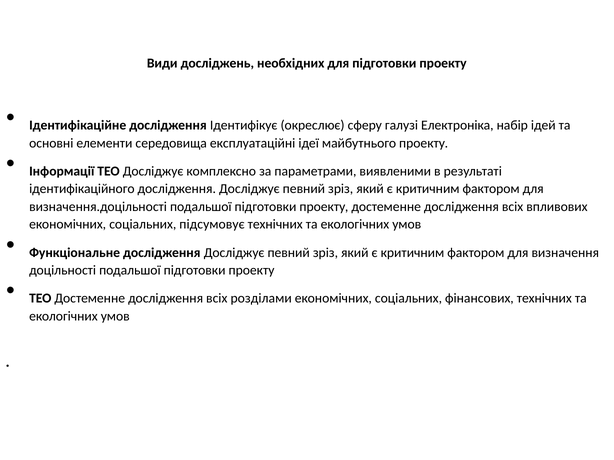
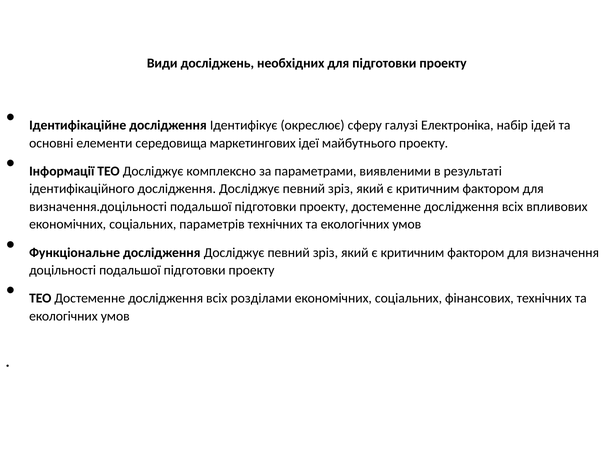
експлуатаційні: експлуатаційні -> маркетингових (253, 143)
підсумовує: підсумовує -> параметрів (212, 225)
